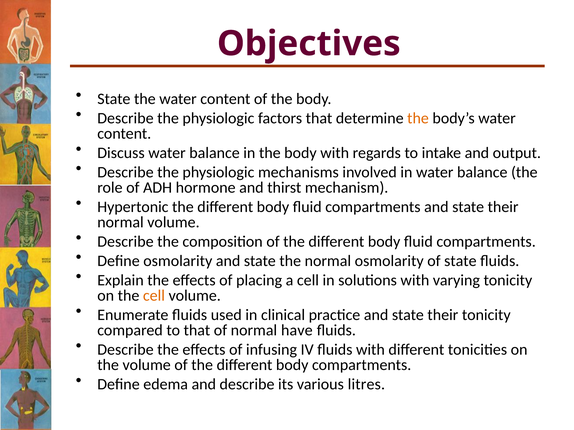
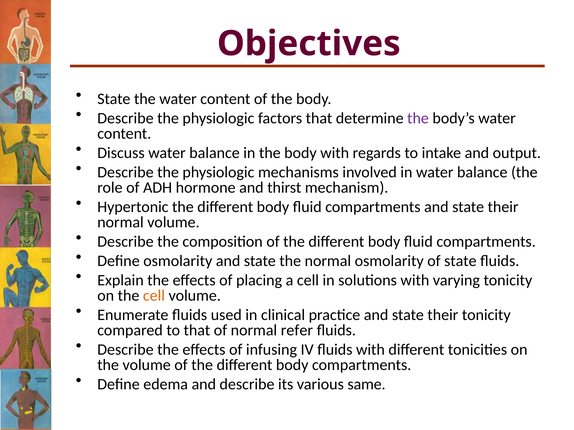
the colour: orange -> purple (418, 118)
have: have -> refer (297, 331)
litres: litres -> same (367, 385)
